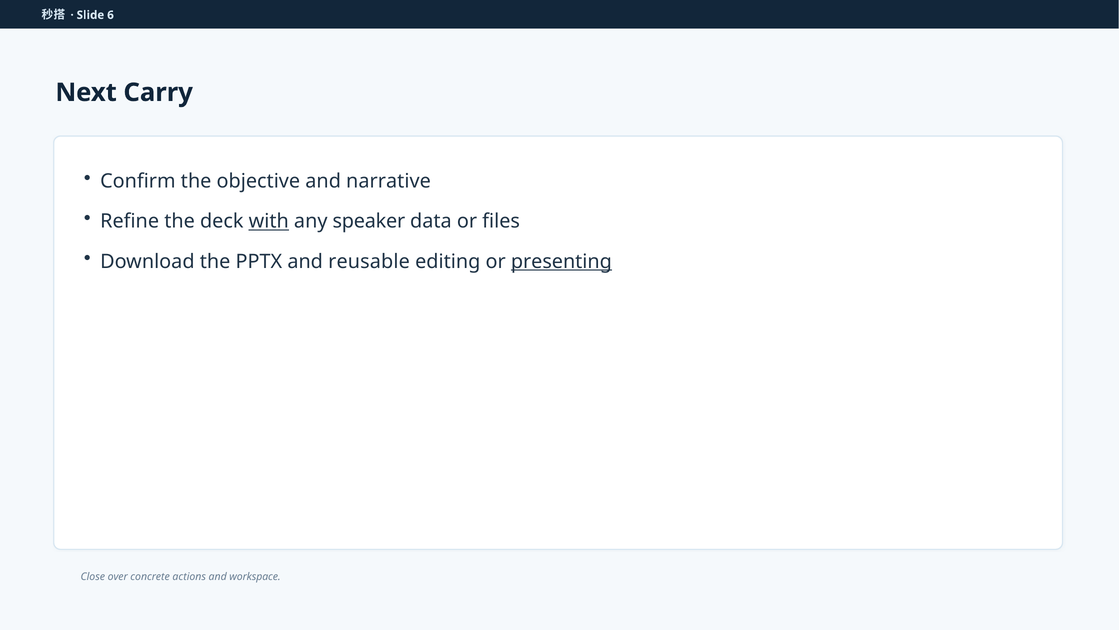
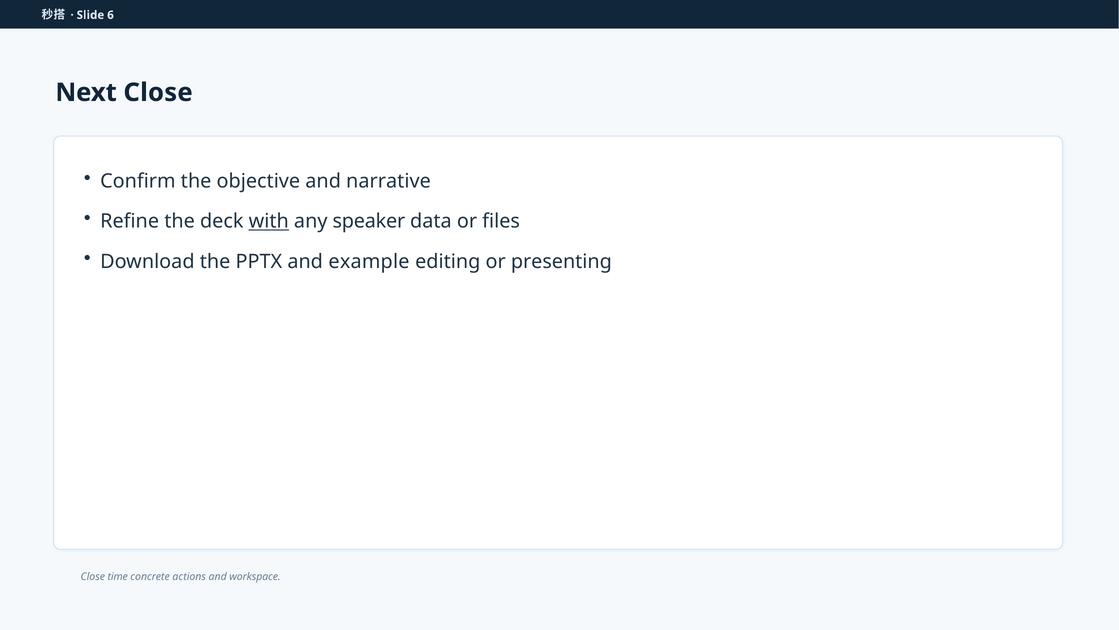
Next Carry: Carry -> Close (158, 92)
reusable: reusable -> example (369, 261)
presenting underline: present -> none (561, 261)
over: over -> time (118, 576)
